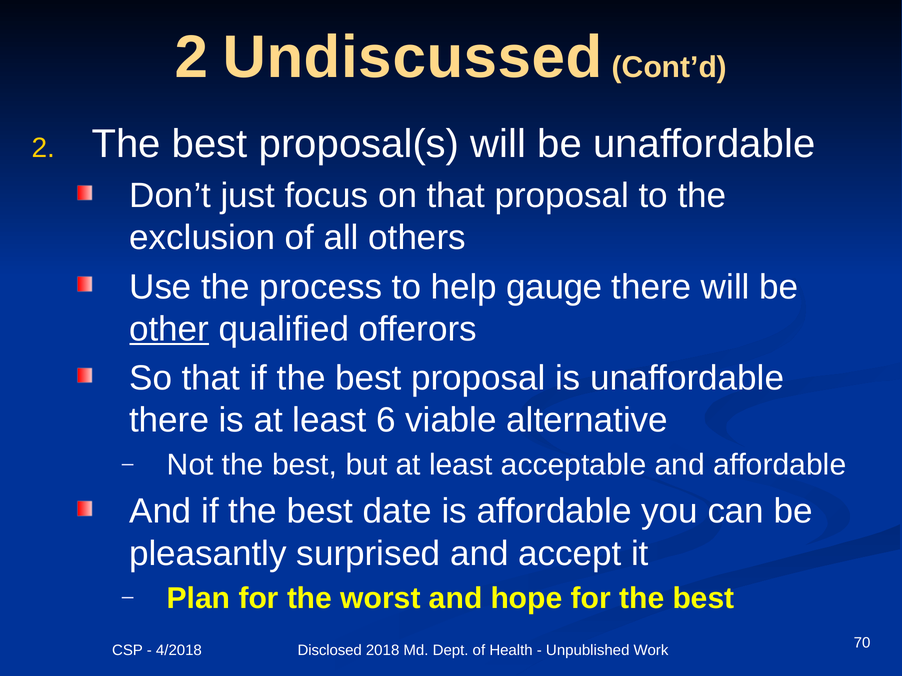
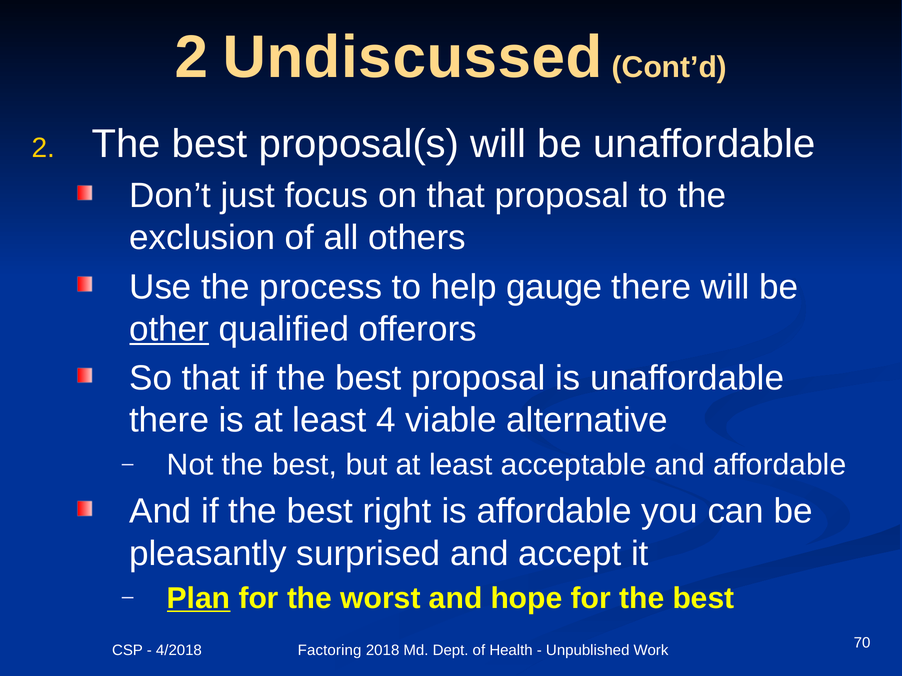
6: 6 -> 4 (386, 421)
date: date -> right (397, 512)
Plan underline: none -> present (199, 599)
Disclosed: Disclosed -> Factoring (330, 651)
